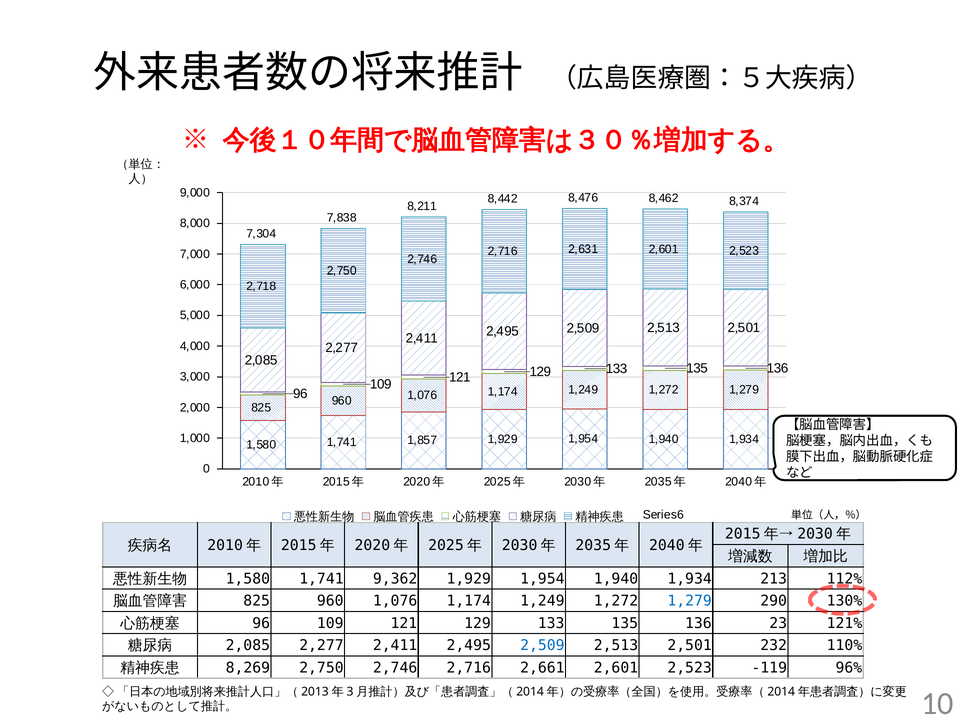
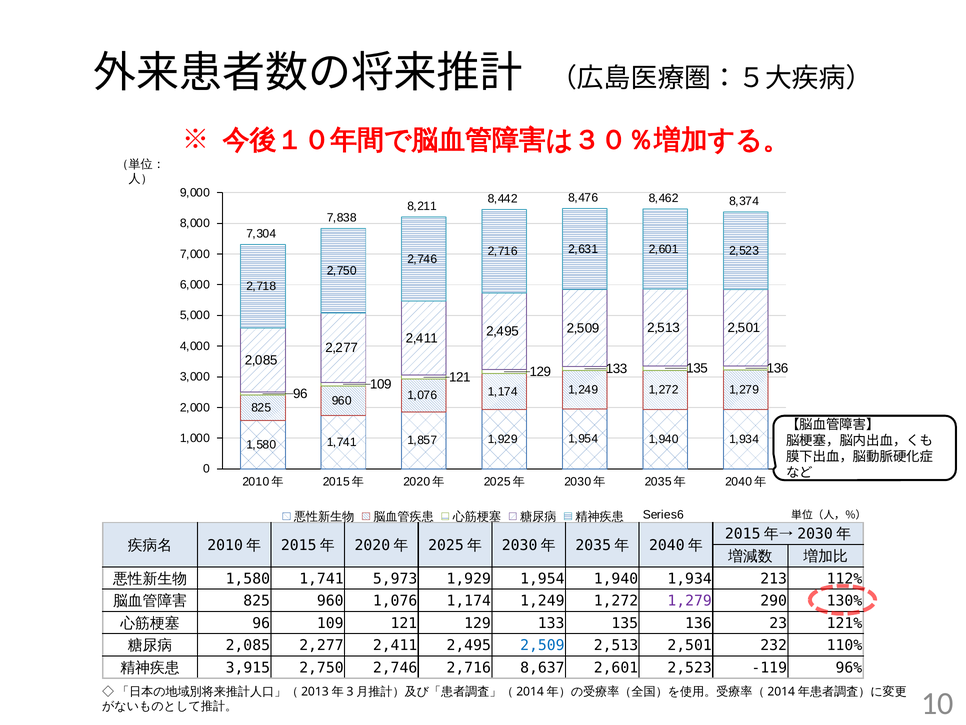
9,362: 9,362 -> 5,973 (395, 578)
1,279 colour: blue -> purple (690, 601)
8,269: 8,269 -> 3,915 (248, 667)
2,661: 2,661 -> 8,637 (542, 667)
